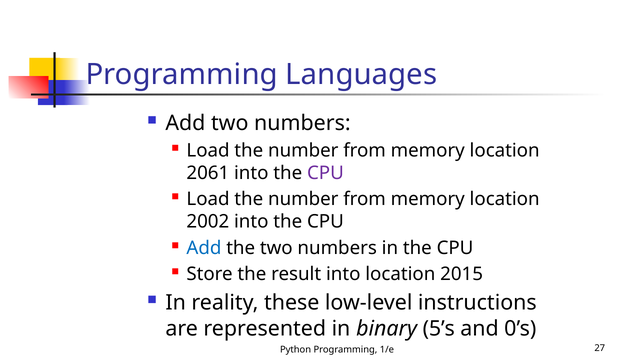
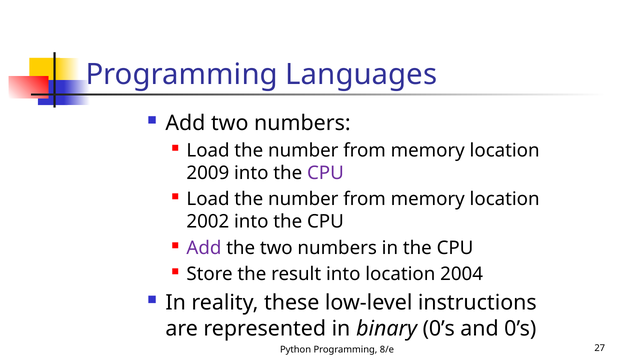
2061: 2061 -> 2009 (208, 173)
Add colour: blue -> purple (204, 248)
2015: 2015 -> 2004 (462, 274)
binary 5’s: 5’s -> 0’s (439, 329)
1/e: 1/e -> 8/e (387, 350)
